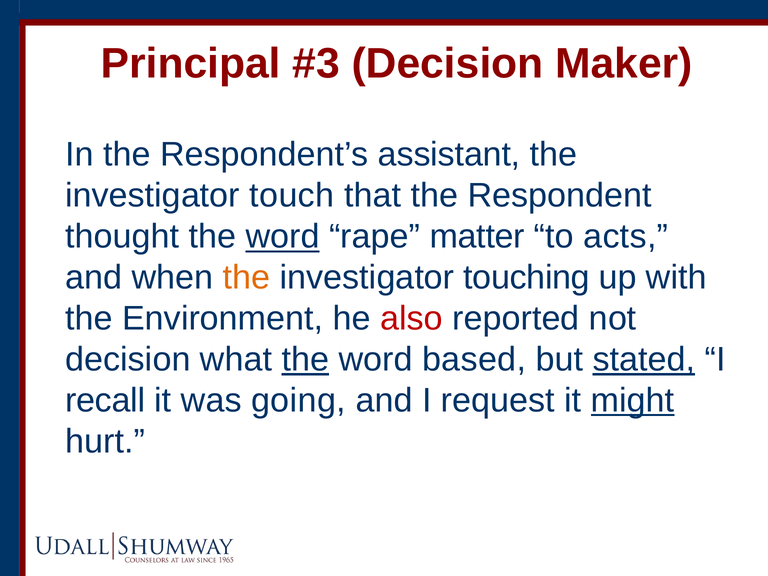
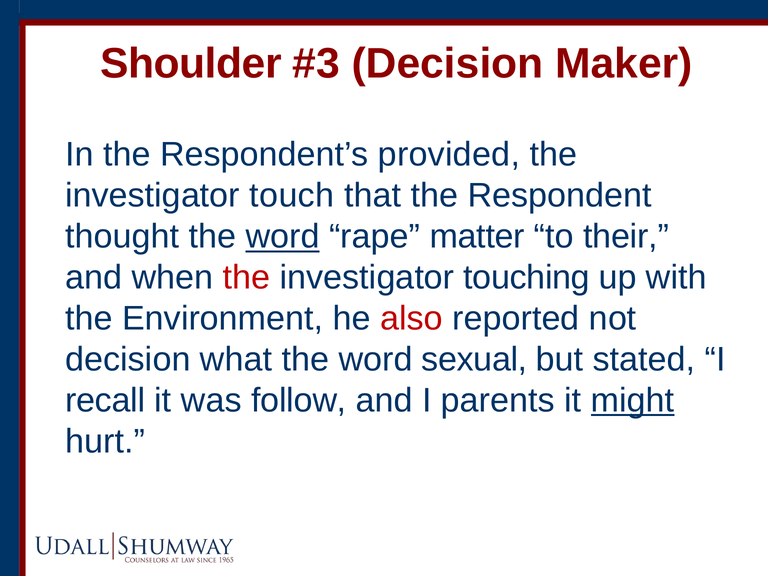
Principal: Principal -> Shoulder (191, 64)
assistant: assistant -> provided (449, 155)
acts: acts -> their (626, 237)
the colour: orange -> red (247, 278)
the underline: present -> none (305, 360)
based: based -> sexual (474, 360)
stated underline: present -> none (644, 360)
going: going -> follow (299, 401)
request: request -> parents (498, 401)
